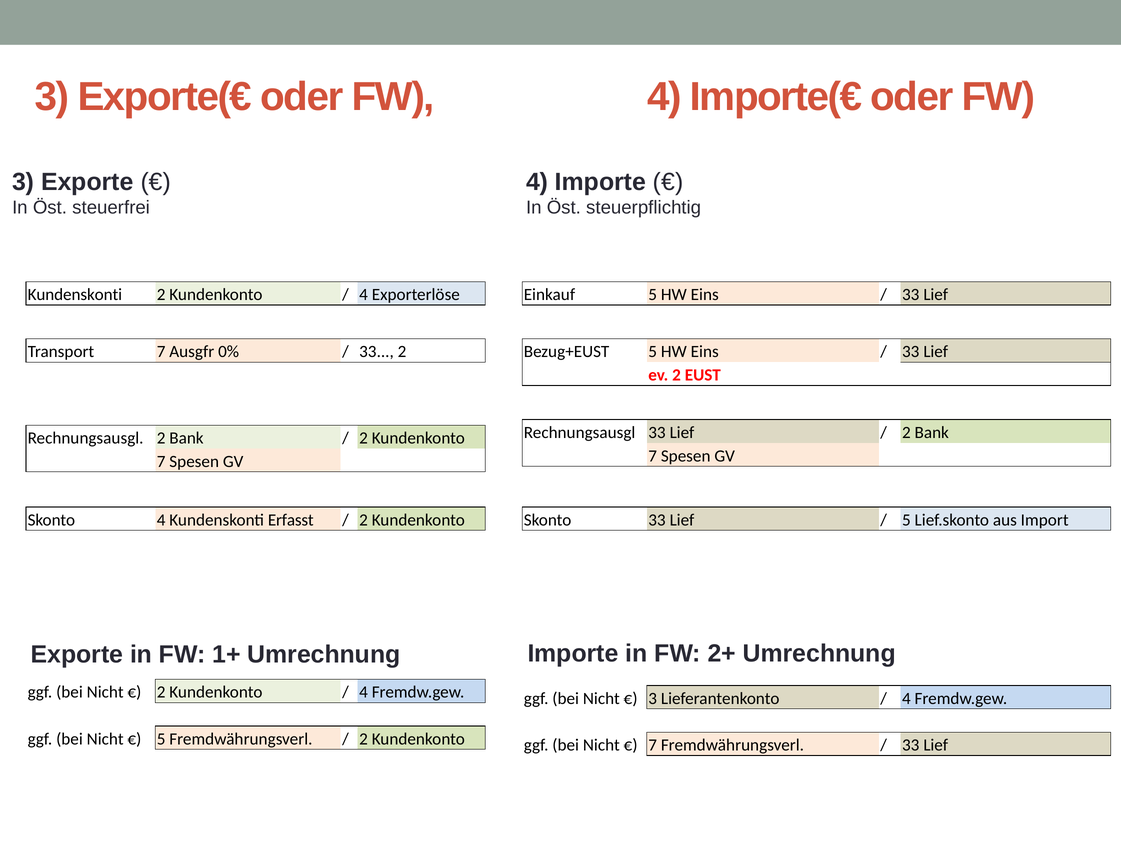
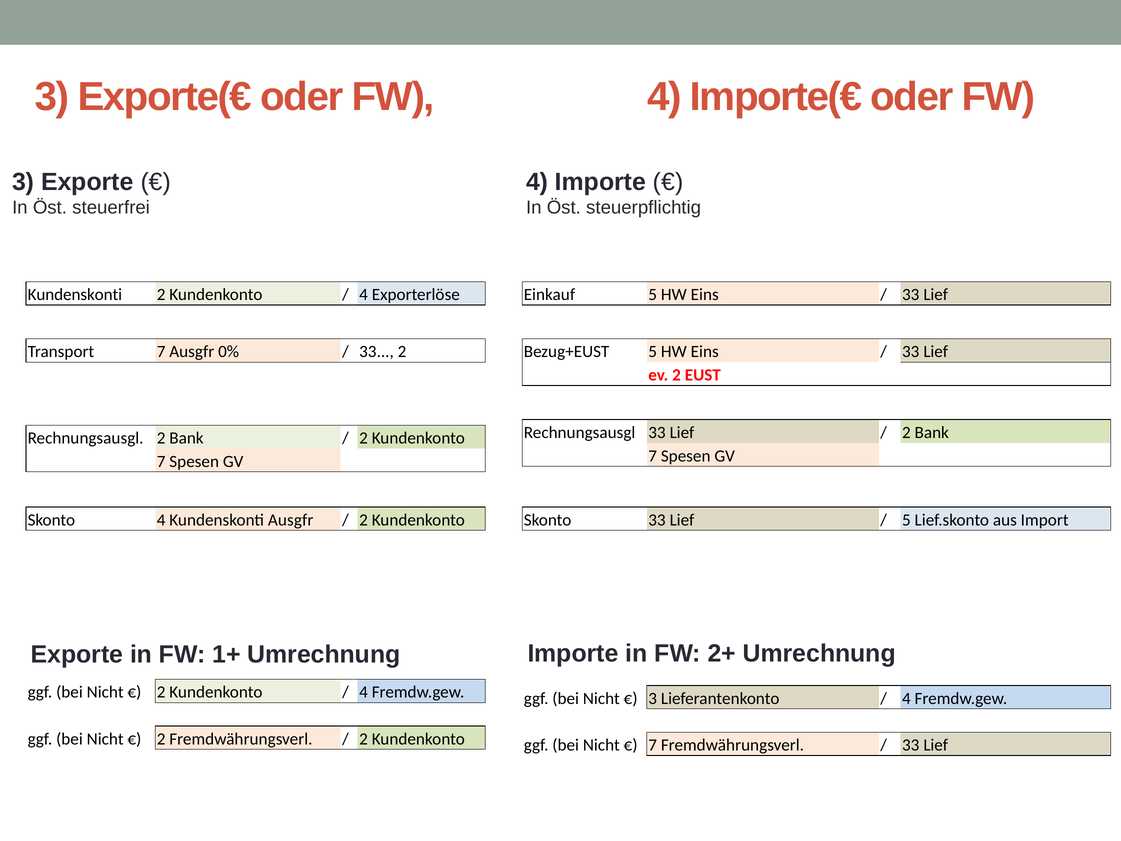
Kundenskonti Erfasst: Erfasst -> Ausgfr (291, 520)
5: 5 -> 2 (161, 739)
